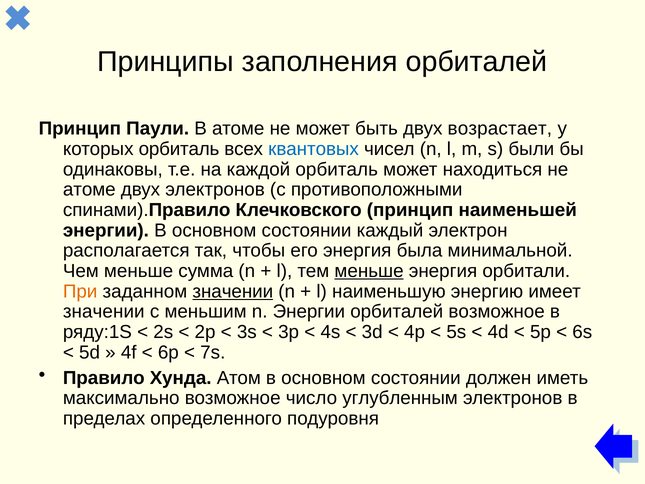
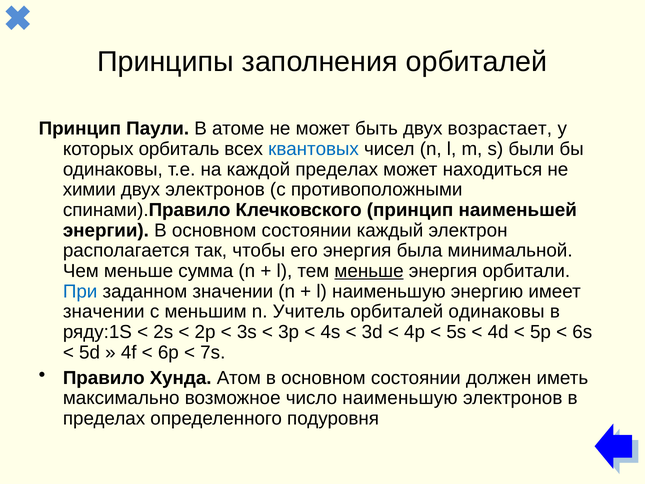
каждой орбиталь: орбиталь -> пределах (337, 169)
атоме: атоме -> химии (89, 190)
При colour: orange -> blue (80, 291)
значении underline: present -> none (233, 291)
n Энергии: Энергии -> Учитель (309, 312)
орбиталей возможное: возможное -> одинаковы (497, 312)
число углубленным: углубленным -> наименьшую (400, 398)
